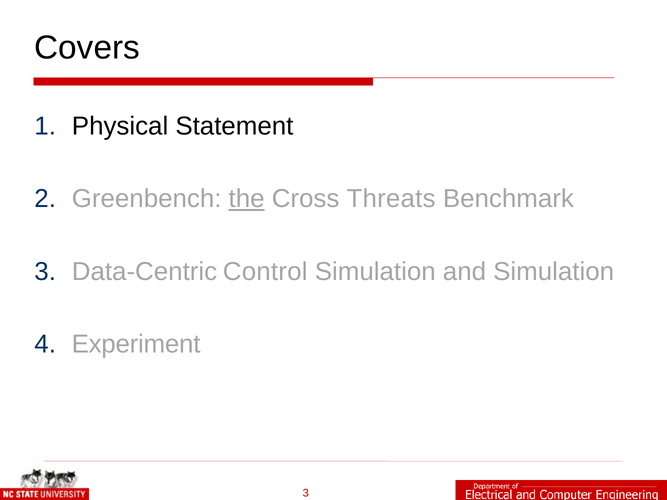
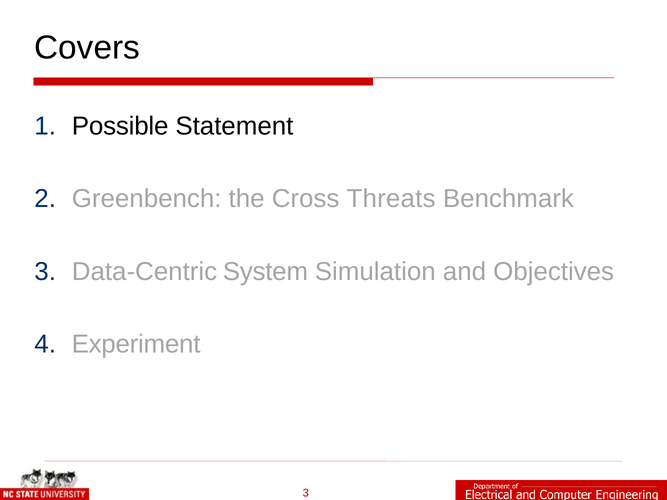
Physical: Physical -> Possible (120, 126)
the underline: present -> none (247, 199)
Control: Control -> System (265, 272)
and Simulation: Simulation -> Objectives (554, 272)
